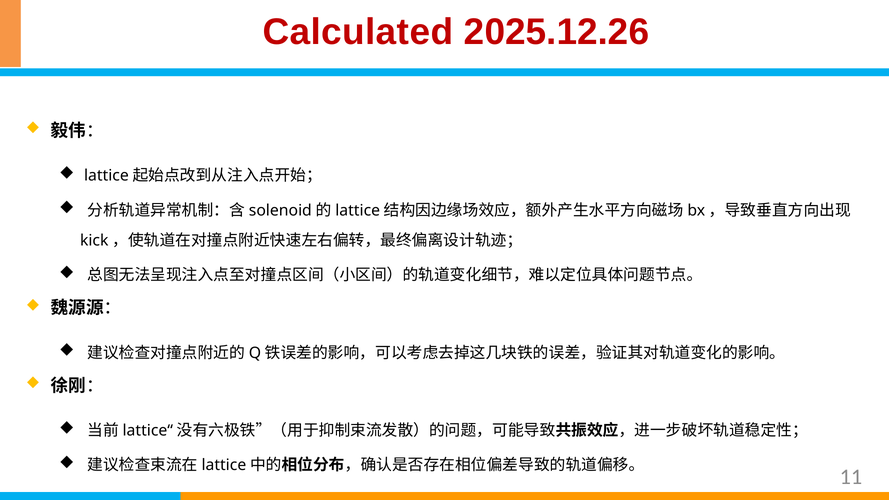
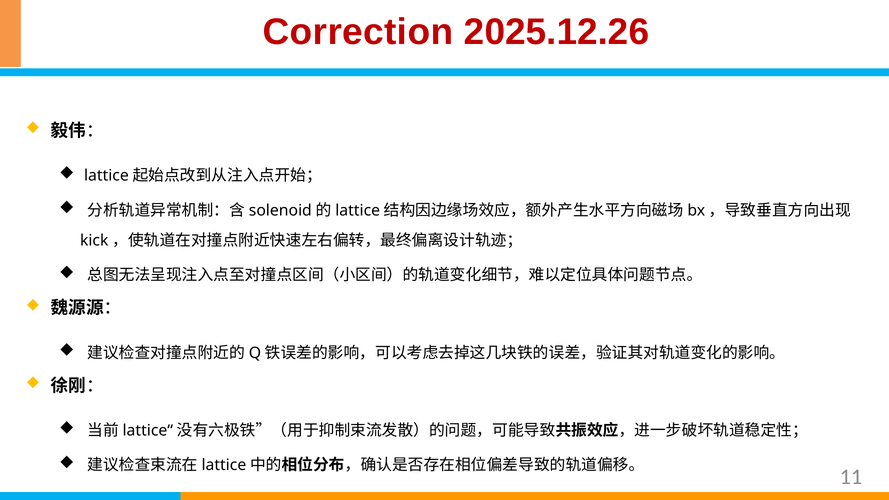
Calculated: Calculated -> Correction (358, 32)
